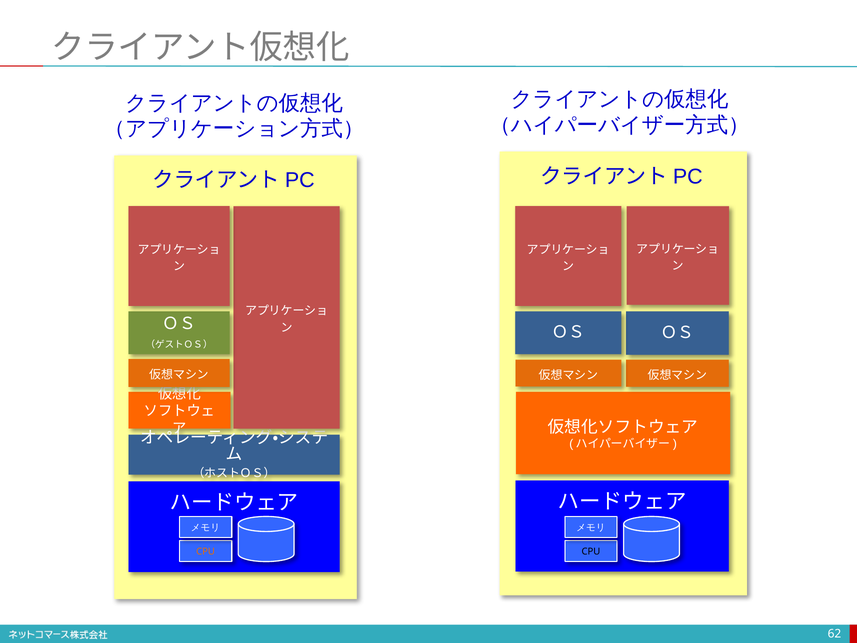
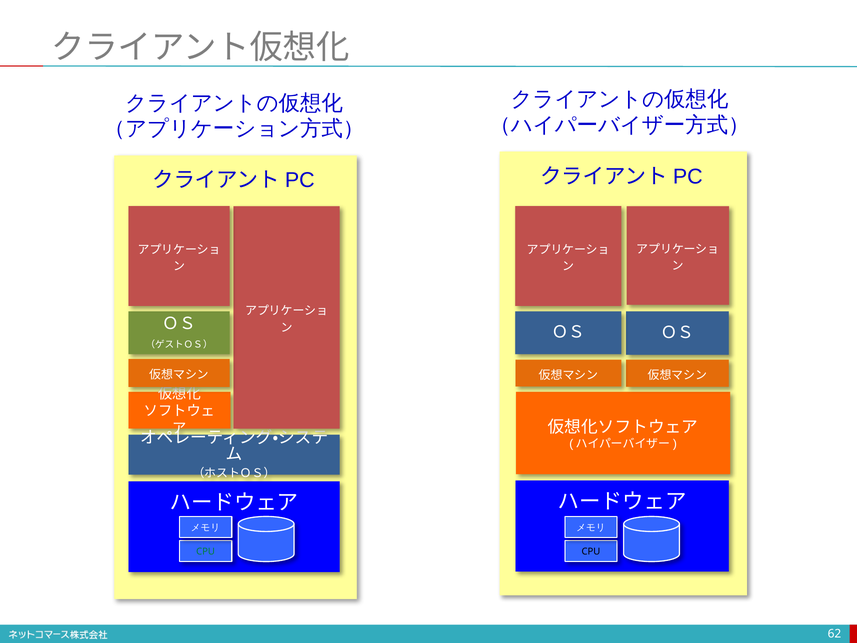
CPU colour: orange -> green (206, 551)
